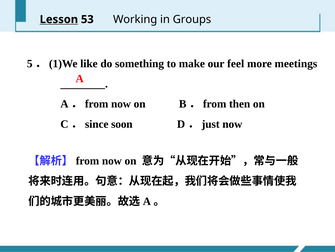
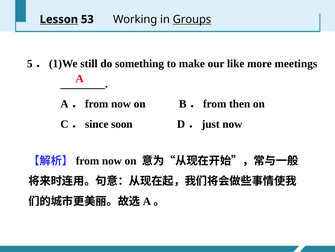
Groups underline: none -> present (192, 19)
like: like -> still (89, 64)
feel: feel -> like (236, 64)
